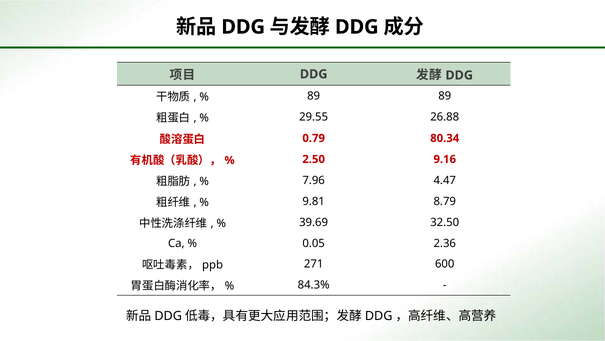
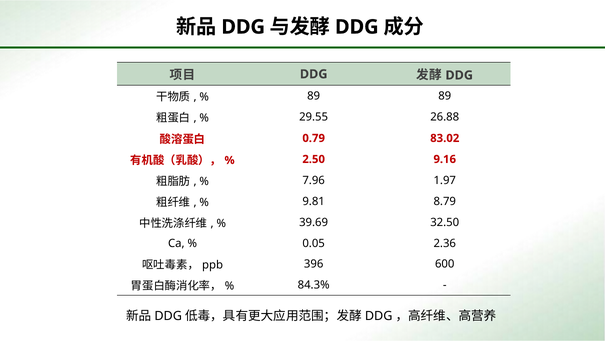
80.34: 80.34 -> 83.02 (445, 138)
4.47: 4.47 -> 1.97 (445, 180)
271: 271 -> 396 (314, 263)
